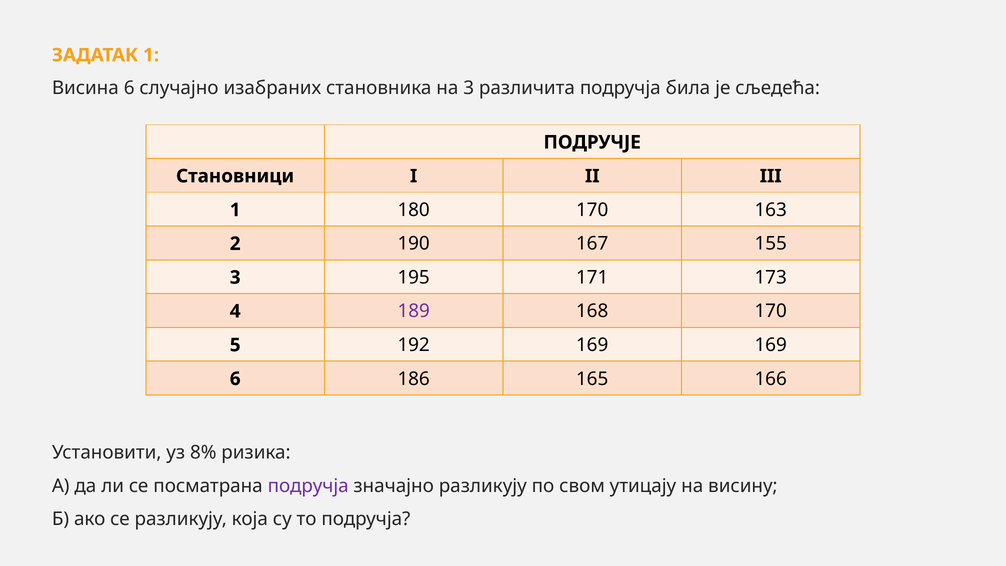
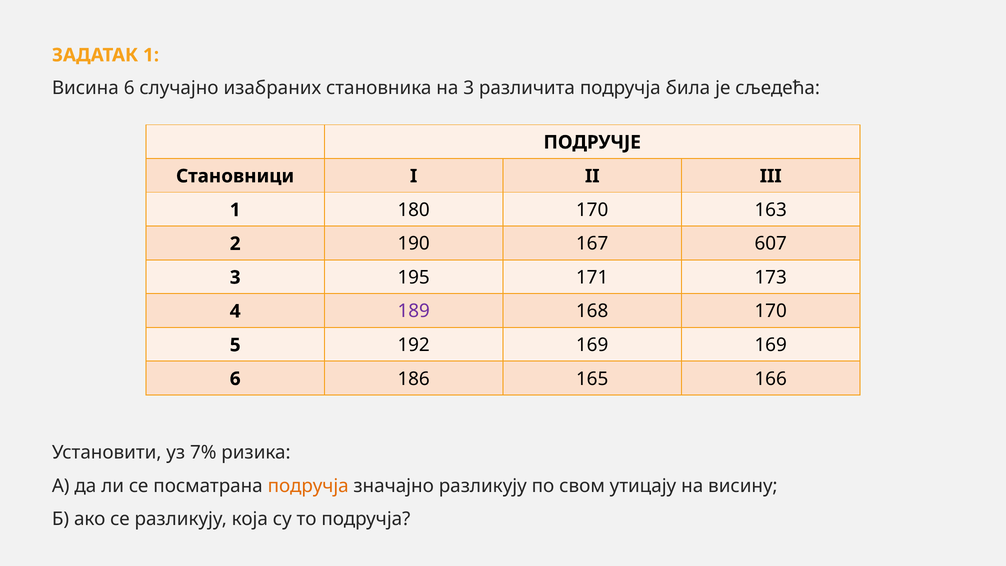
155: 155 -> 607 (771, 244)
8%: 8% -> 7% (203, 453)
подручја colour: purple -> orange (308, 486)
